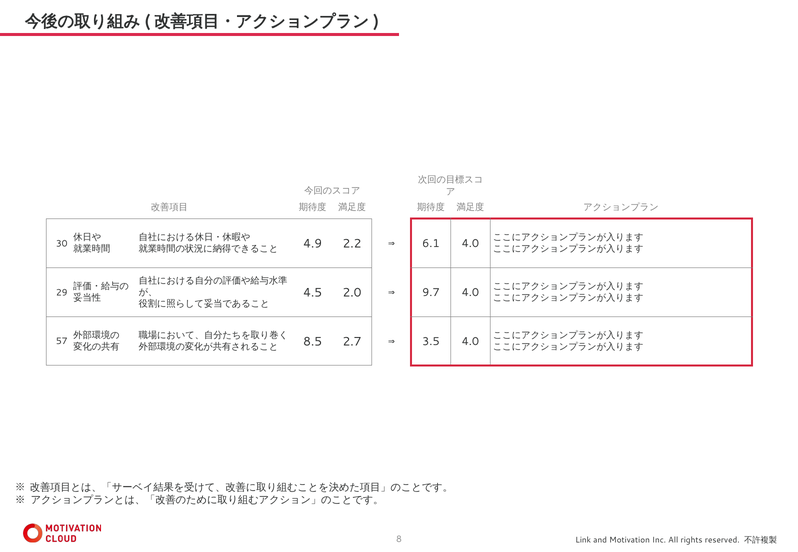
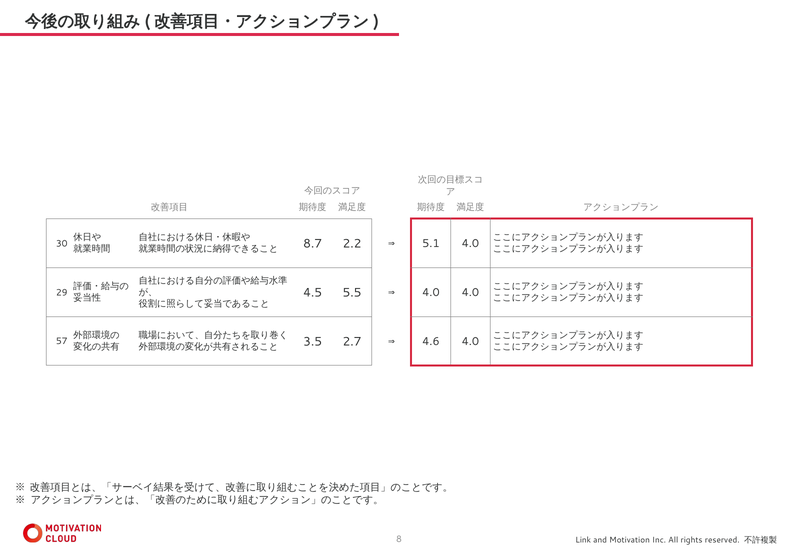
4.9: 4.9 -> 8.7 (313, 244)
6.1: 6.1 -> 5.1 (431, 244)
2.0: 2.0 -> 5.5 (352, 293)
9.7: 9.7 -> 4.0 (431, 293)
8.5: 8.5 -> 3.5 (313, 342)
3.5: 3.5 -> 4.6 (431, 342)
